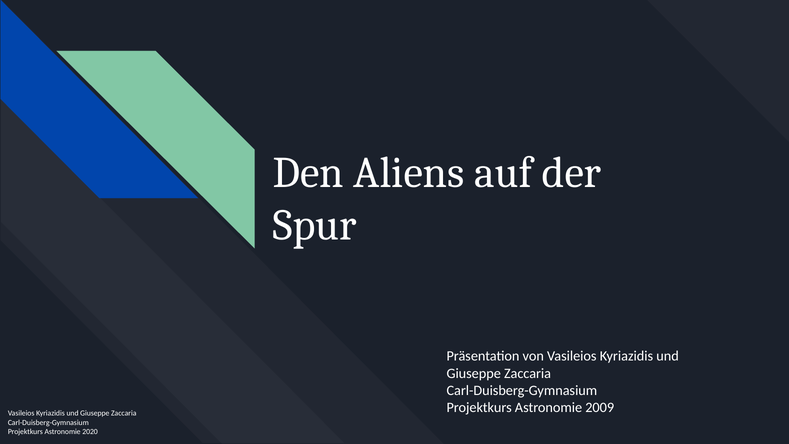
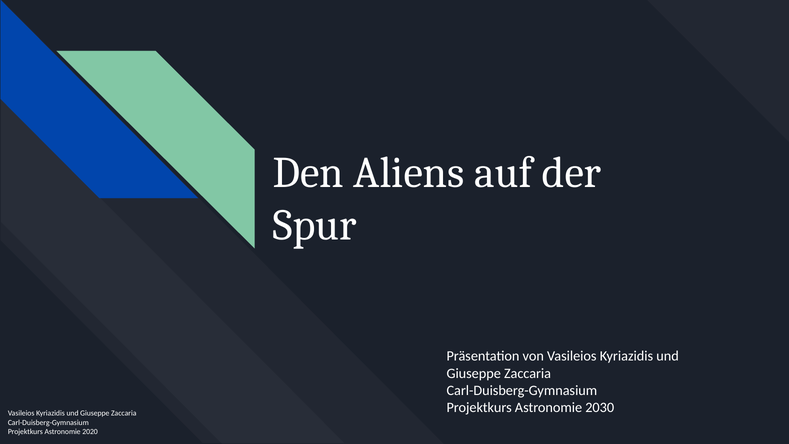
2009: 2009 -> 2030 (600, 407)
